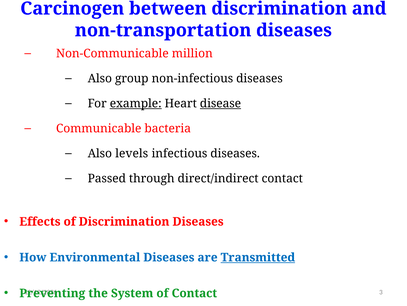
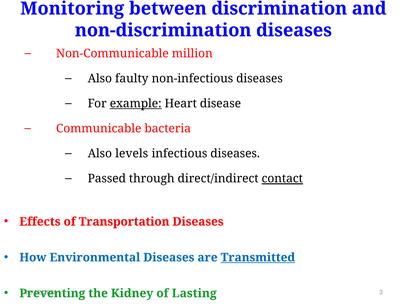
Carcinogen: Carcinogen -> Monitoring (72, 9)
non-transportation: non-transportation -> non-discrimination (163, 30)
group: group -> faulty (132, 78)
disease underline: present -> none (220, 103)
contact underline: none -> present (282, 178)
of Discrimination: Discrimination -> Transportation (124, 221)
System: System -> Kidney (132, 293)
of Contact: Contact -> Lasting (194, 293)
